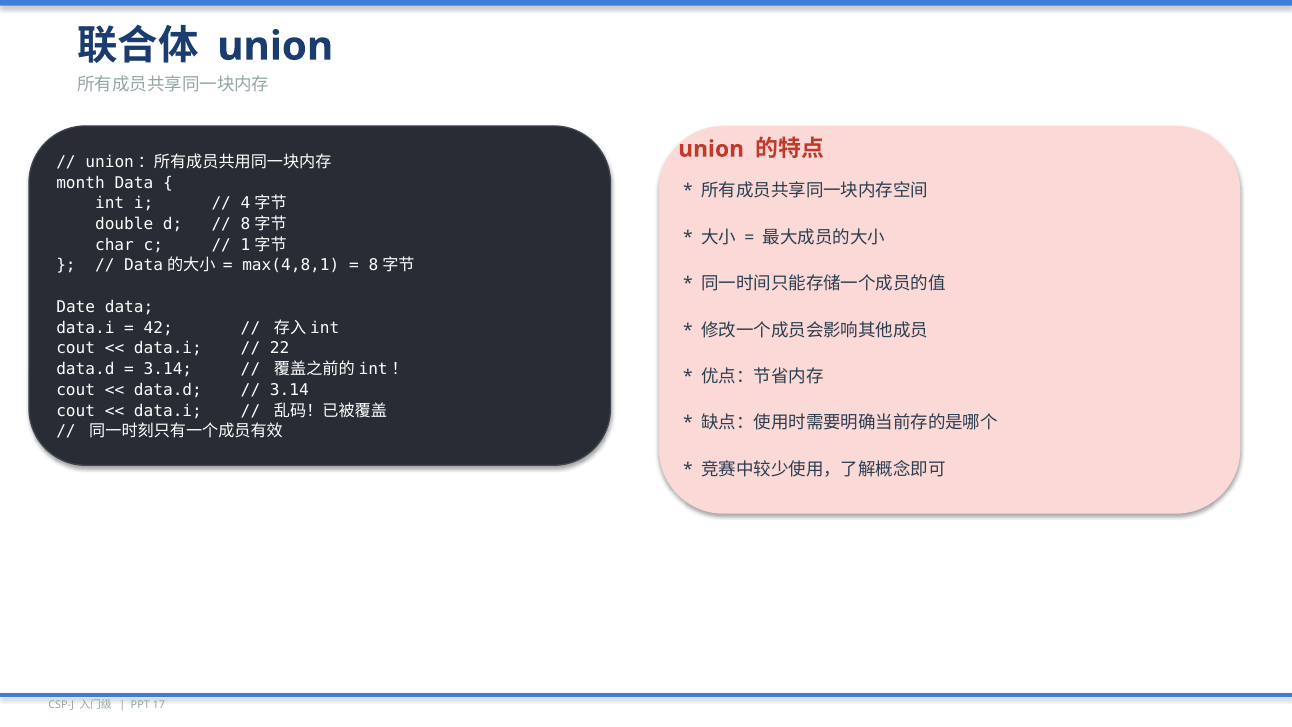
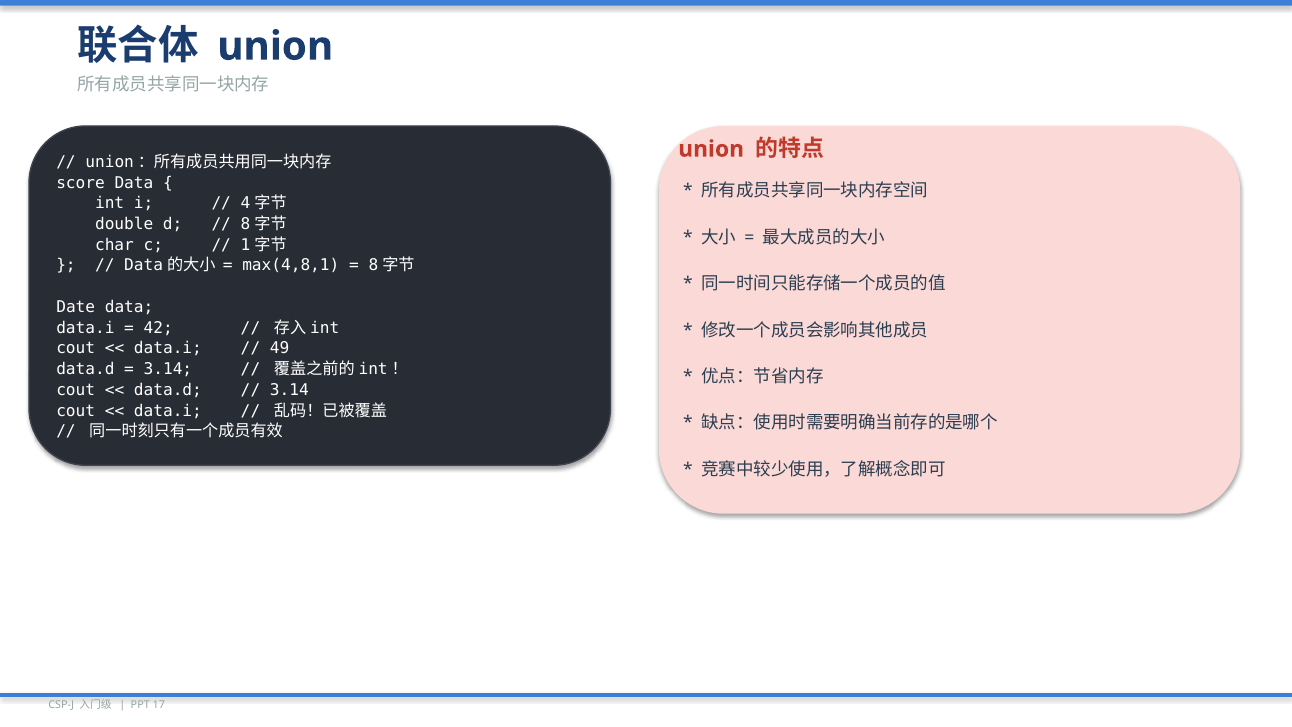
month: month -> score (81, 183)
22: 22 -> 49 (280, 348)
